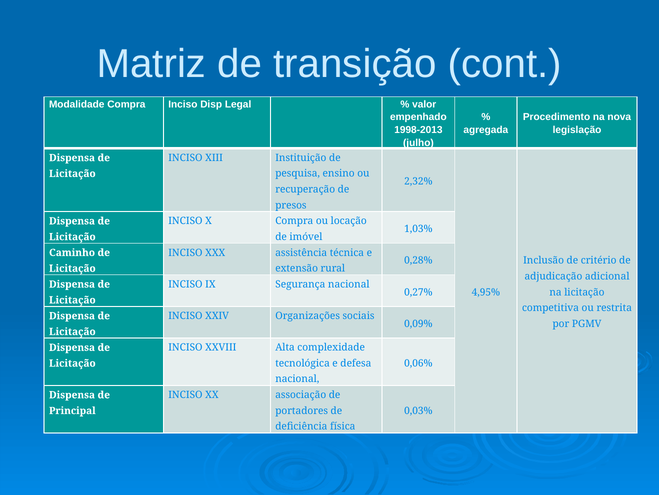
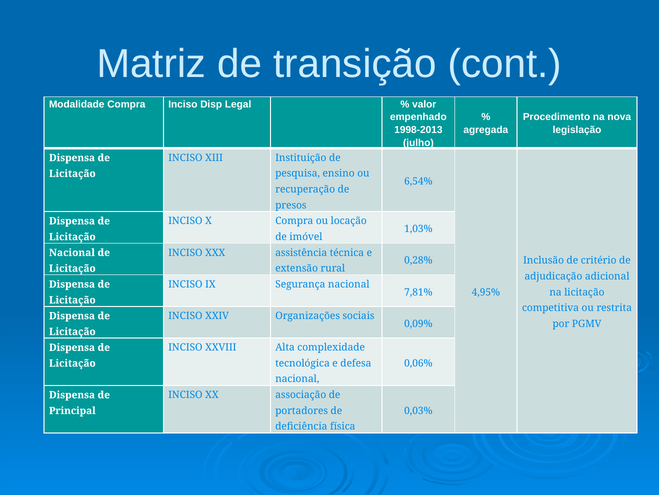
2,32%: 2,32% -> 6,54% (418, 181)
Caminho: Caminho -> Nacional (72, 252)
0,27%: 0,27% -> 7,81% (418, 292)
